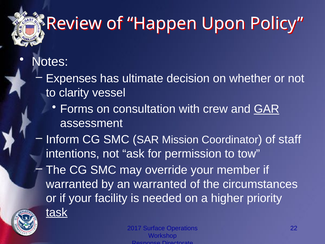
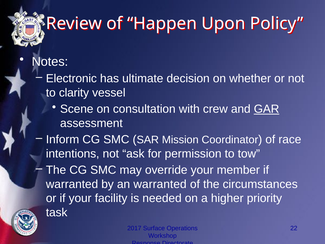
Expenses: Expenses -> Electronic (71, 78)
Forms: Forms -> Scene (77, 109)
staff: staff -> race (290, 139)
task underline: present -> none (57, 212)
